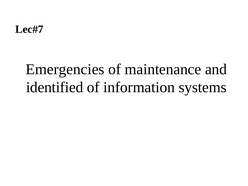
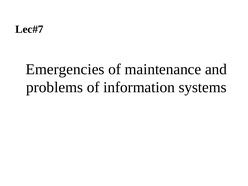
identified: identified -> problems (55, 87)
